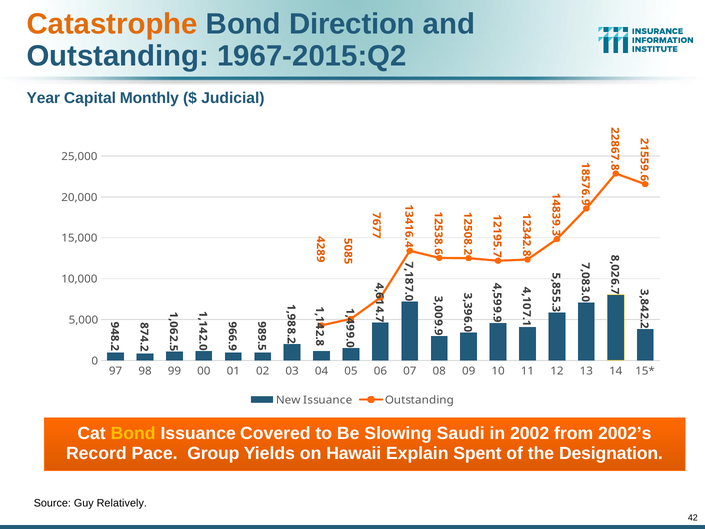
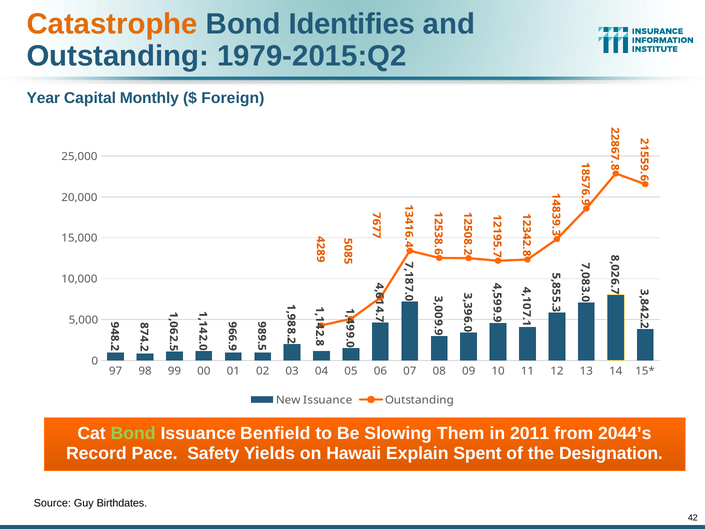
Direction: Direction -> Identifies (352, 24)
1967-2015:Q2: 1967-2015:Q2 -> 1979-2015:Q2 (312, 56)
Judicial: Judicial -> Foreign (233, 98)
Bond colour: yellow -> light green (133, 433)
Covered: Covered -> Benfield (275, 433)
Saudi: Saudi -> Them (461, 433)
2002: 2002 -> 2011 (530, 433)
2002’s: 2002’s -> 2044’s (625, 433)
Group: Group -> Safety (213, 453)
Relatively: Relatively -> Birthdates (122, 503)
